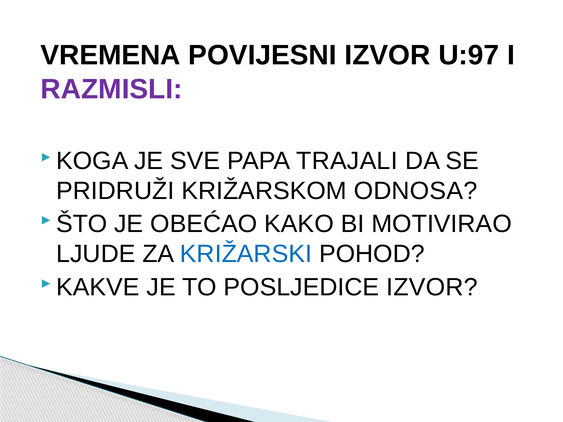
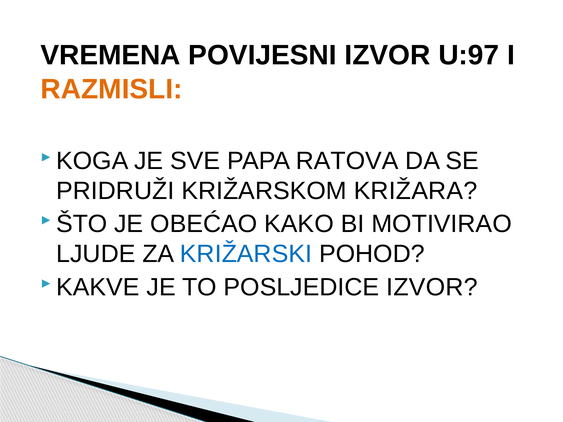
RAZMISLI colour: purple -> orange (112, 89)
TRAJALI: TRAJALI -> RATOVA (347, 161)
ODNOSA: ODNOSA -> KRIŽARA (415, 191)
